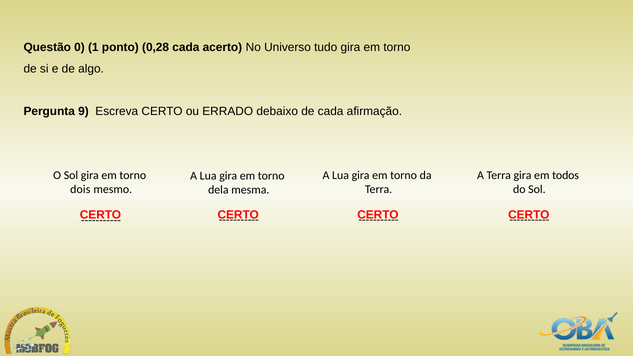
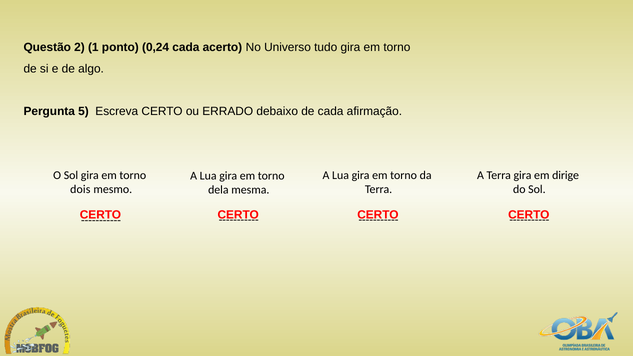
0: 0 -> 2 (80, 47)
0,28: 0,28 -> 0,24 (156, 47)
9: 9 -> 5 (83, 111)
todos: todos -> dirige (566, 175)
